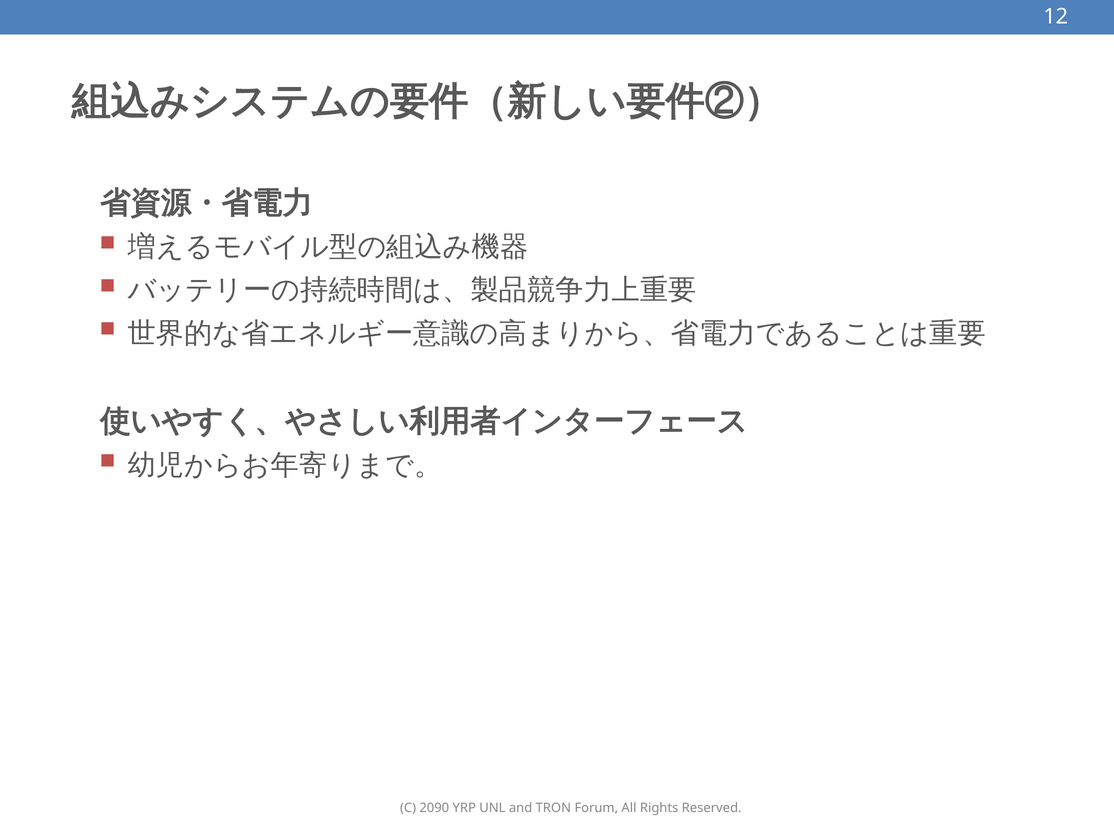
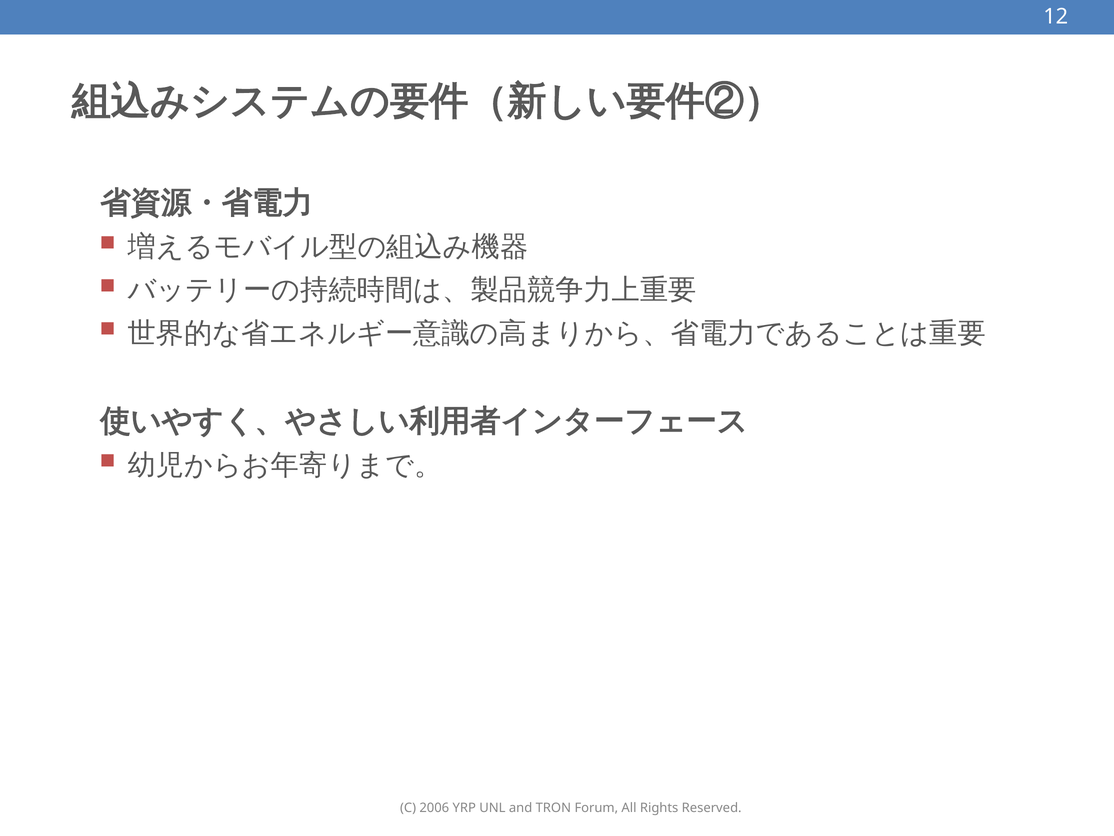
2090: 2090 -> 2006 (434, 808)
